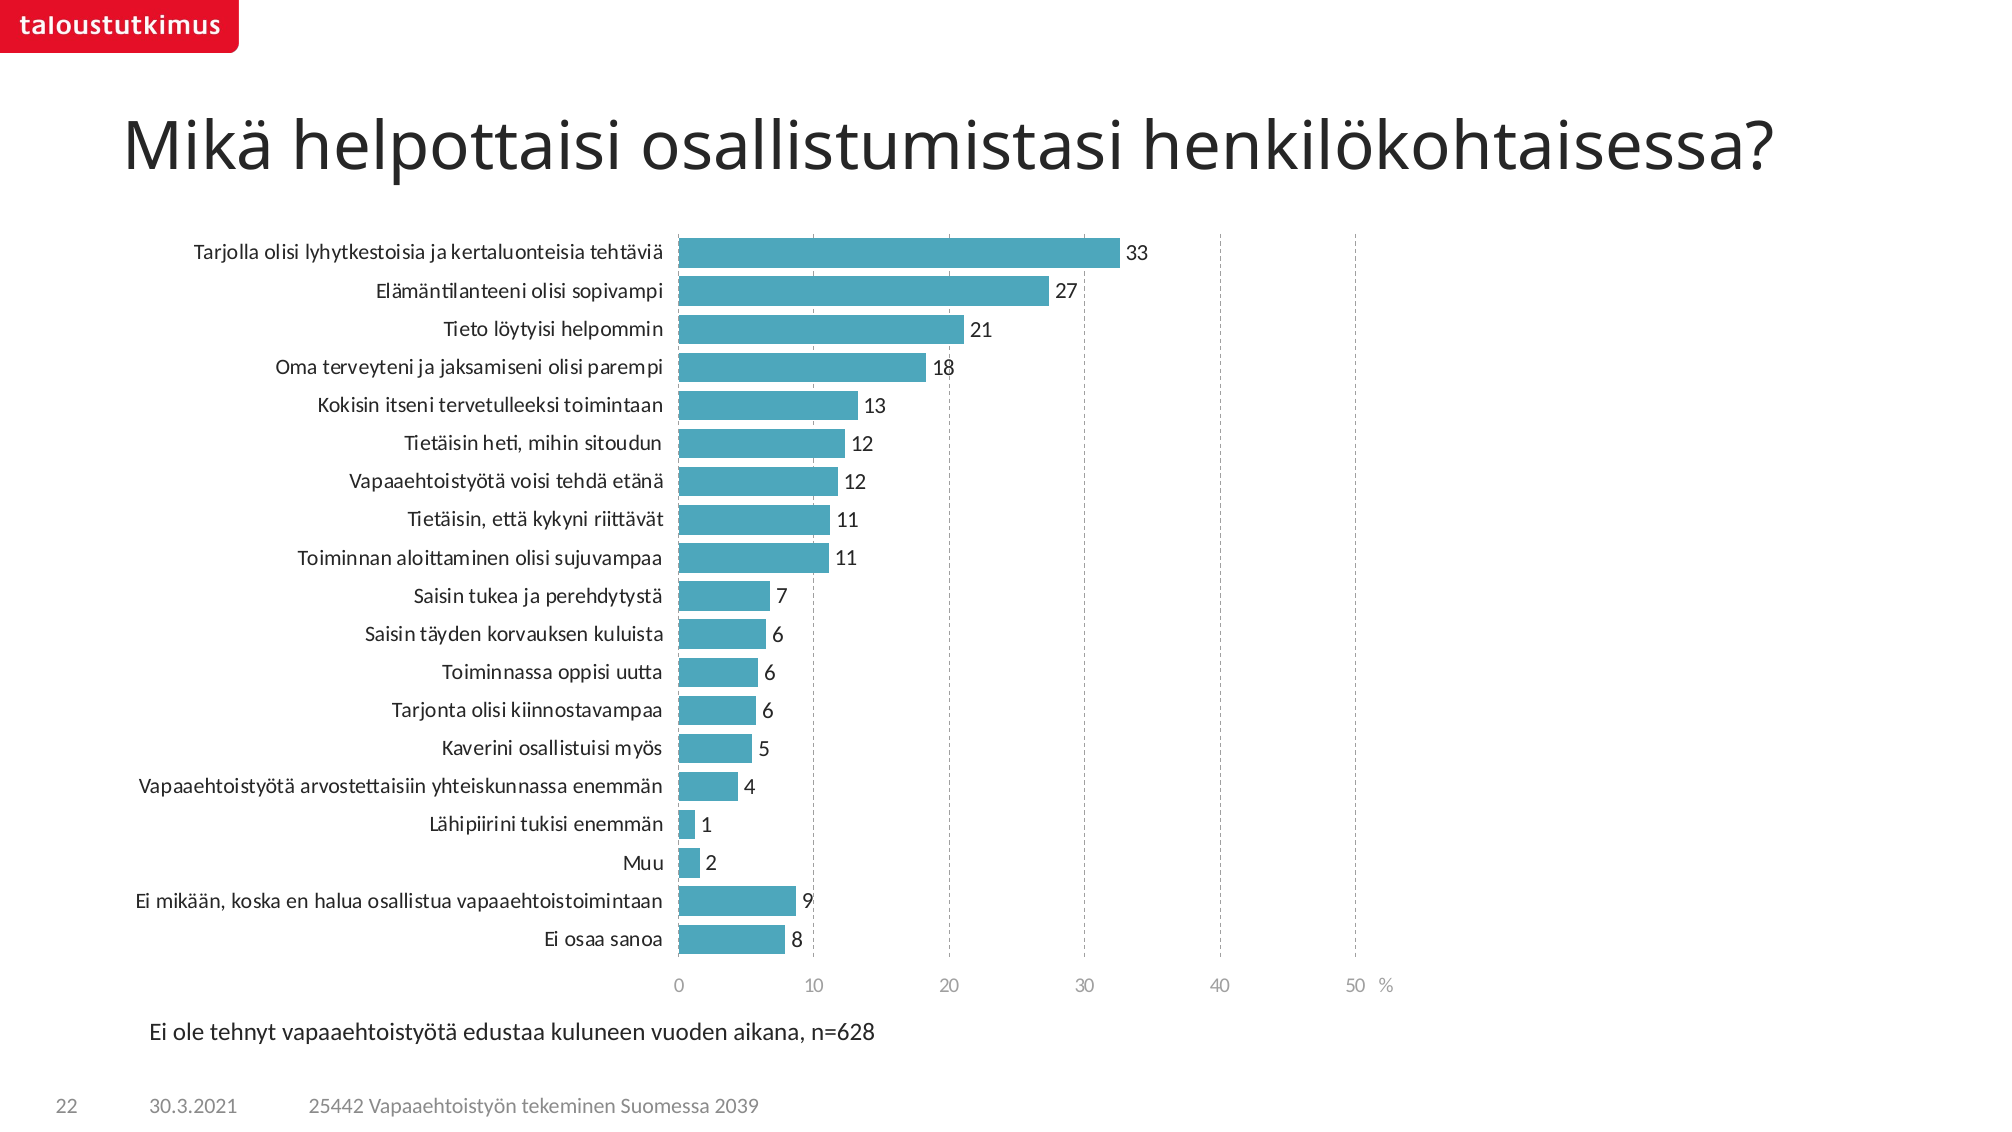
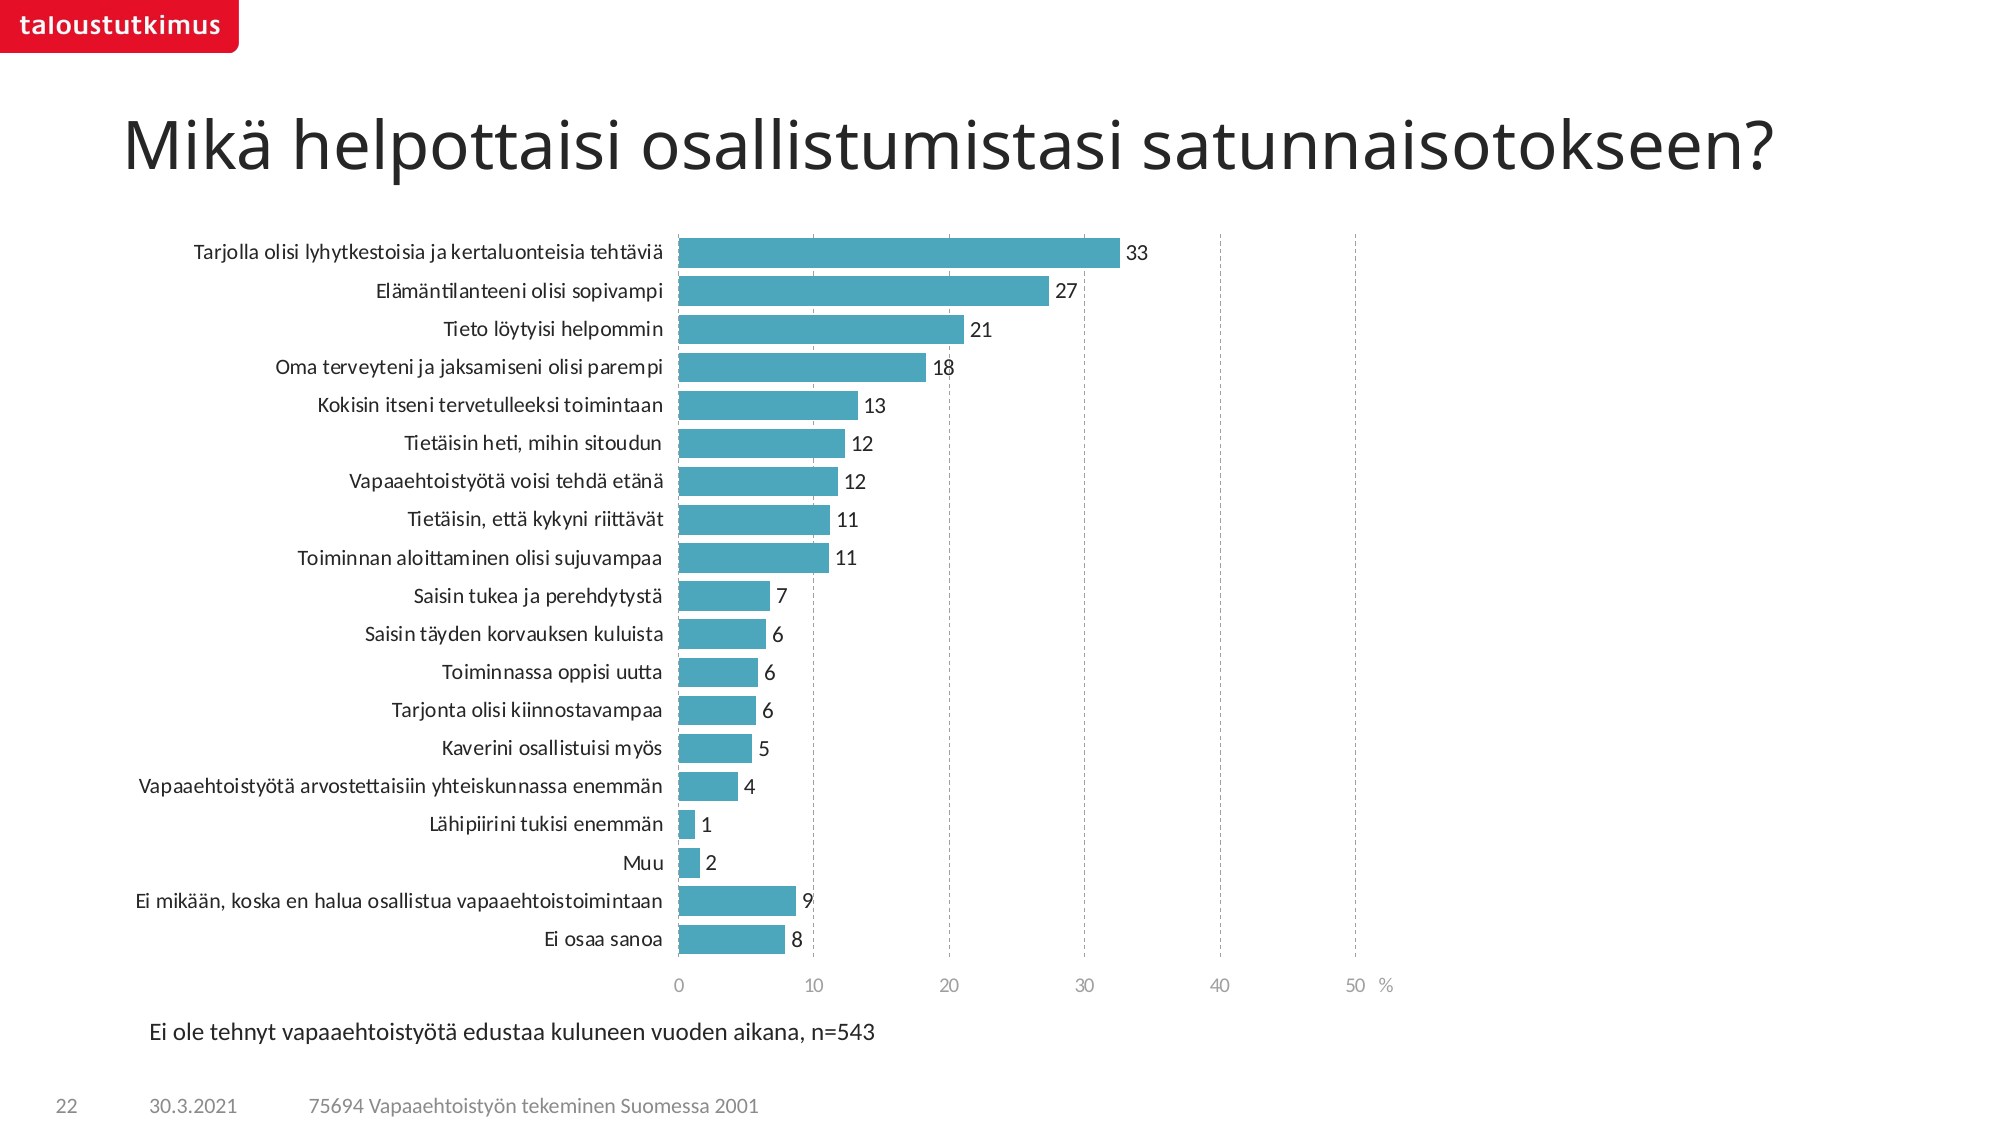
henkilökohtaisessa: henkilökohtaisessa -> satunnaisotokseen (1458, 147)
n=628: n=628 -> n=543 (843, 1032)
25442: 25442 -> 75694 (336, 1106)
2039: 2039 -> 2001 (737, 1106)
